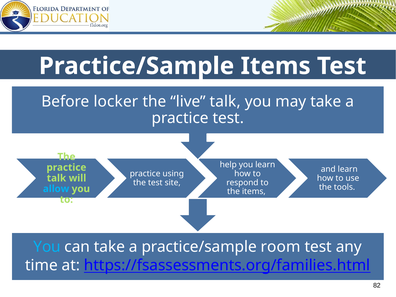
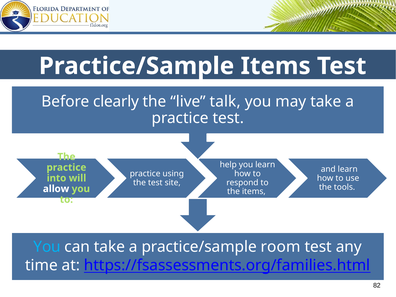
locker: locker -> clearly (116, 101)
talk: talk -> into (57, 178)
allow colour: light blue -> white (56, 189)
